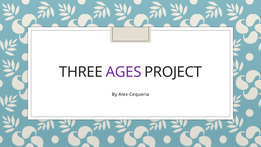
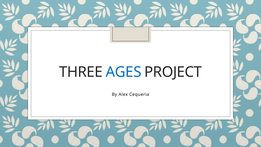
AGES colour: purple -> blue (124, 72)
